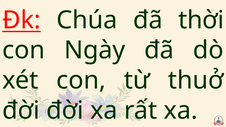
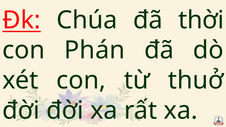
Ngày: Ngày -> Phán (95, 50)
